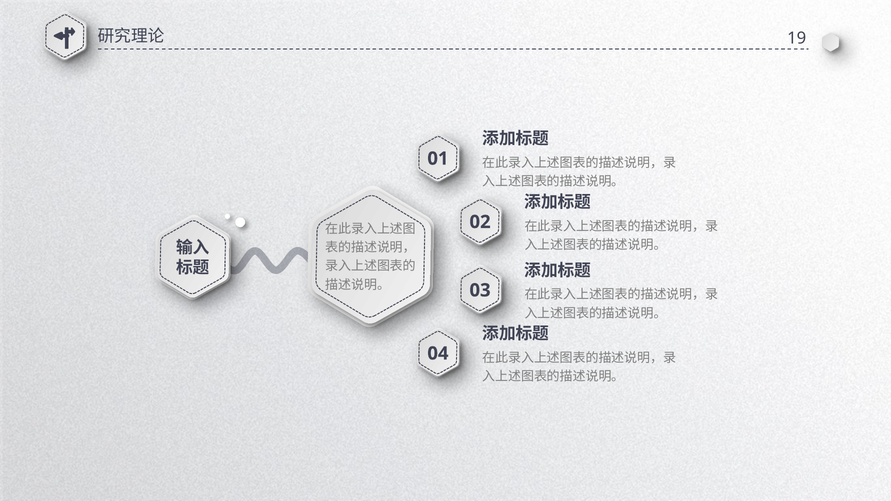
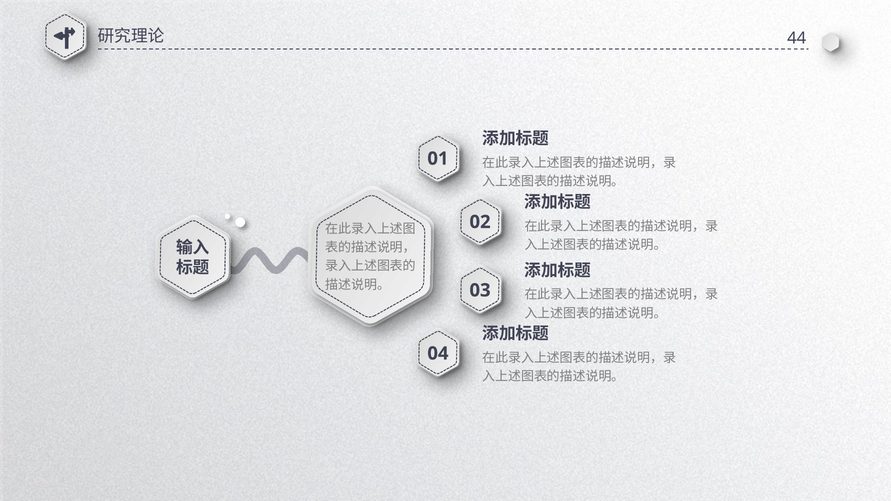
19: 19 -> 44 (797, 38)
